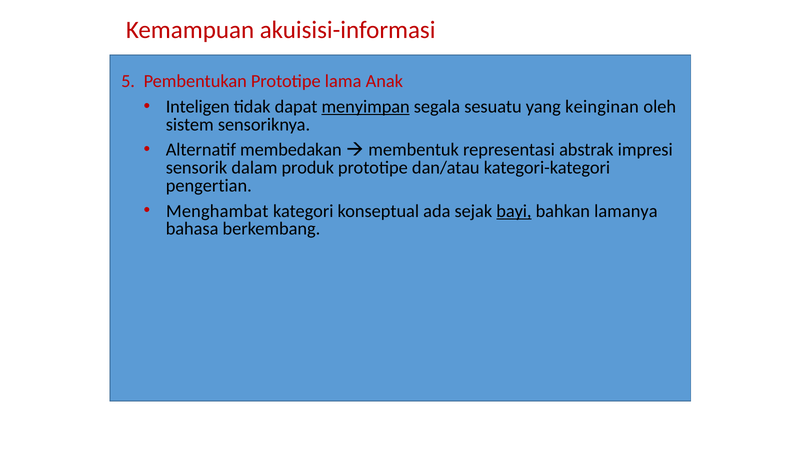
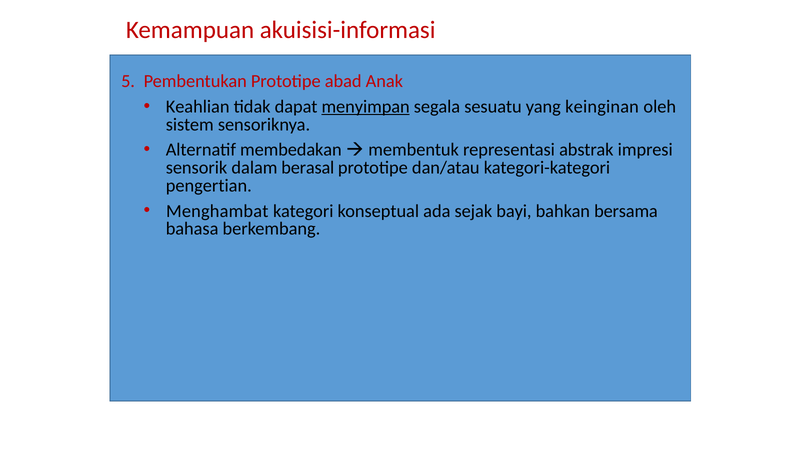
lama: lama -> abad (343, 81)
Inteligen: Inteligen -> Keahlian (198, 107)
produk: produk -> berasal (308, 168)
bayi underline: present -> none (514, 211)
lamanya: lamanya -> bersama (626, 211)
